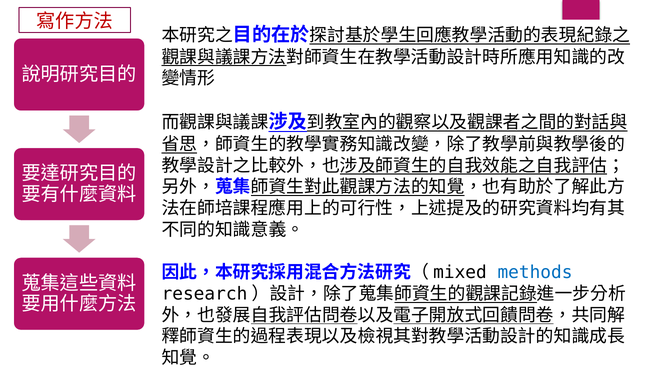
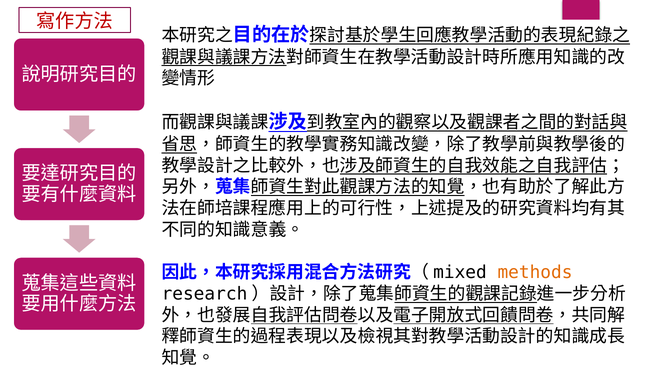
methods colour: blue -> orange (535, 272)
